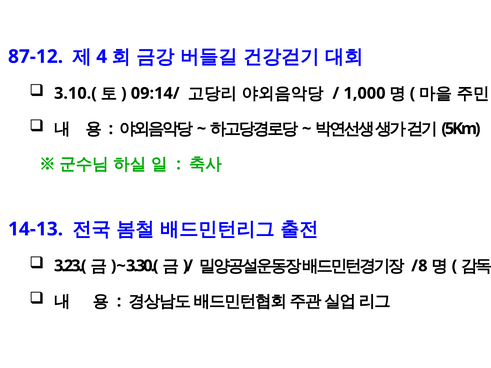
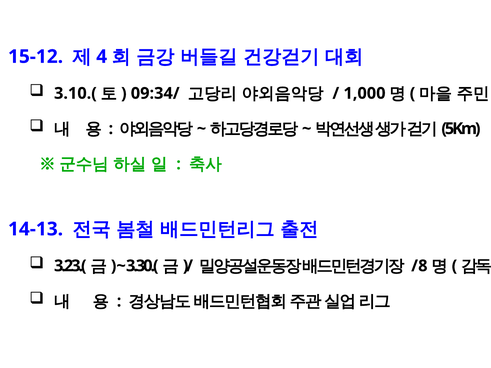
87-12: 87-12 -> 15-12 (36, 57)
09:14/: 09:14/ -> 09:34/ (155, 93)
